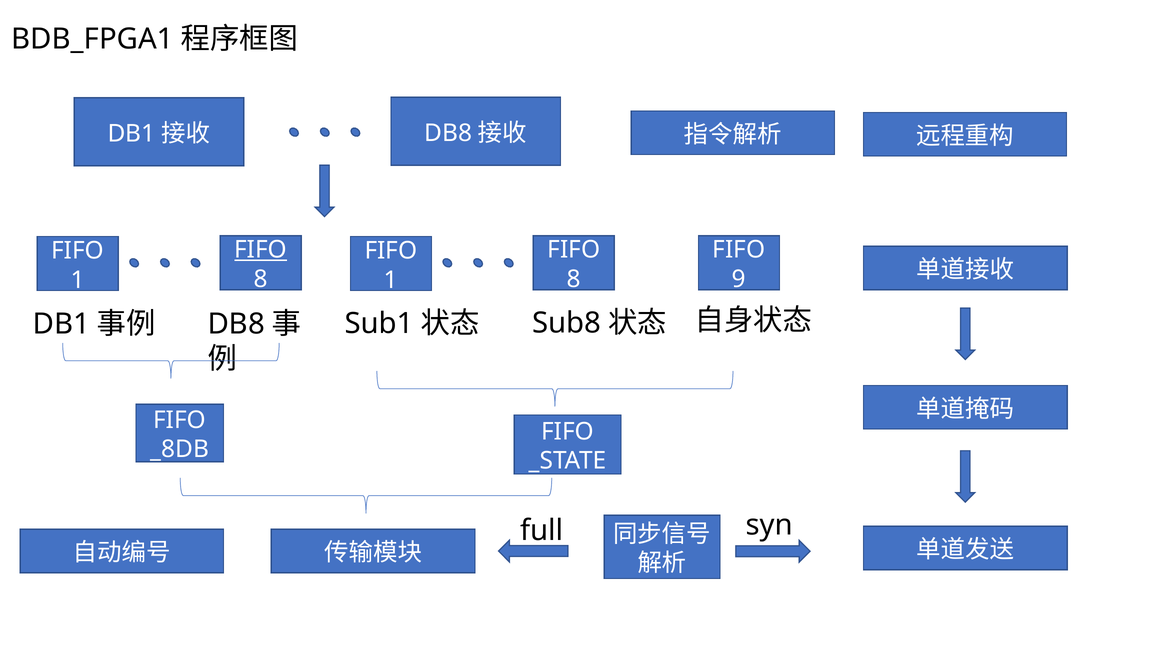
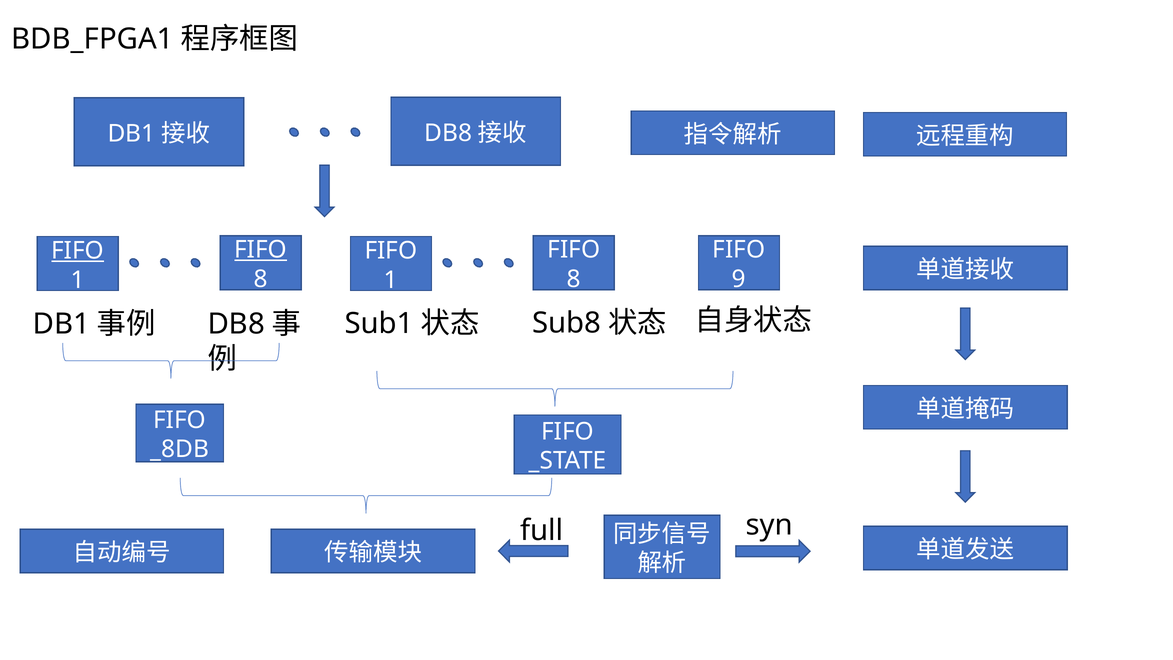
FIFO underline: none -> present (78, 251)
